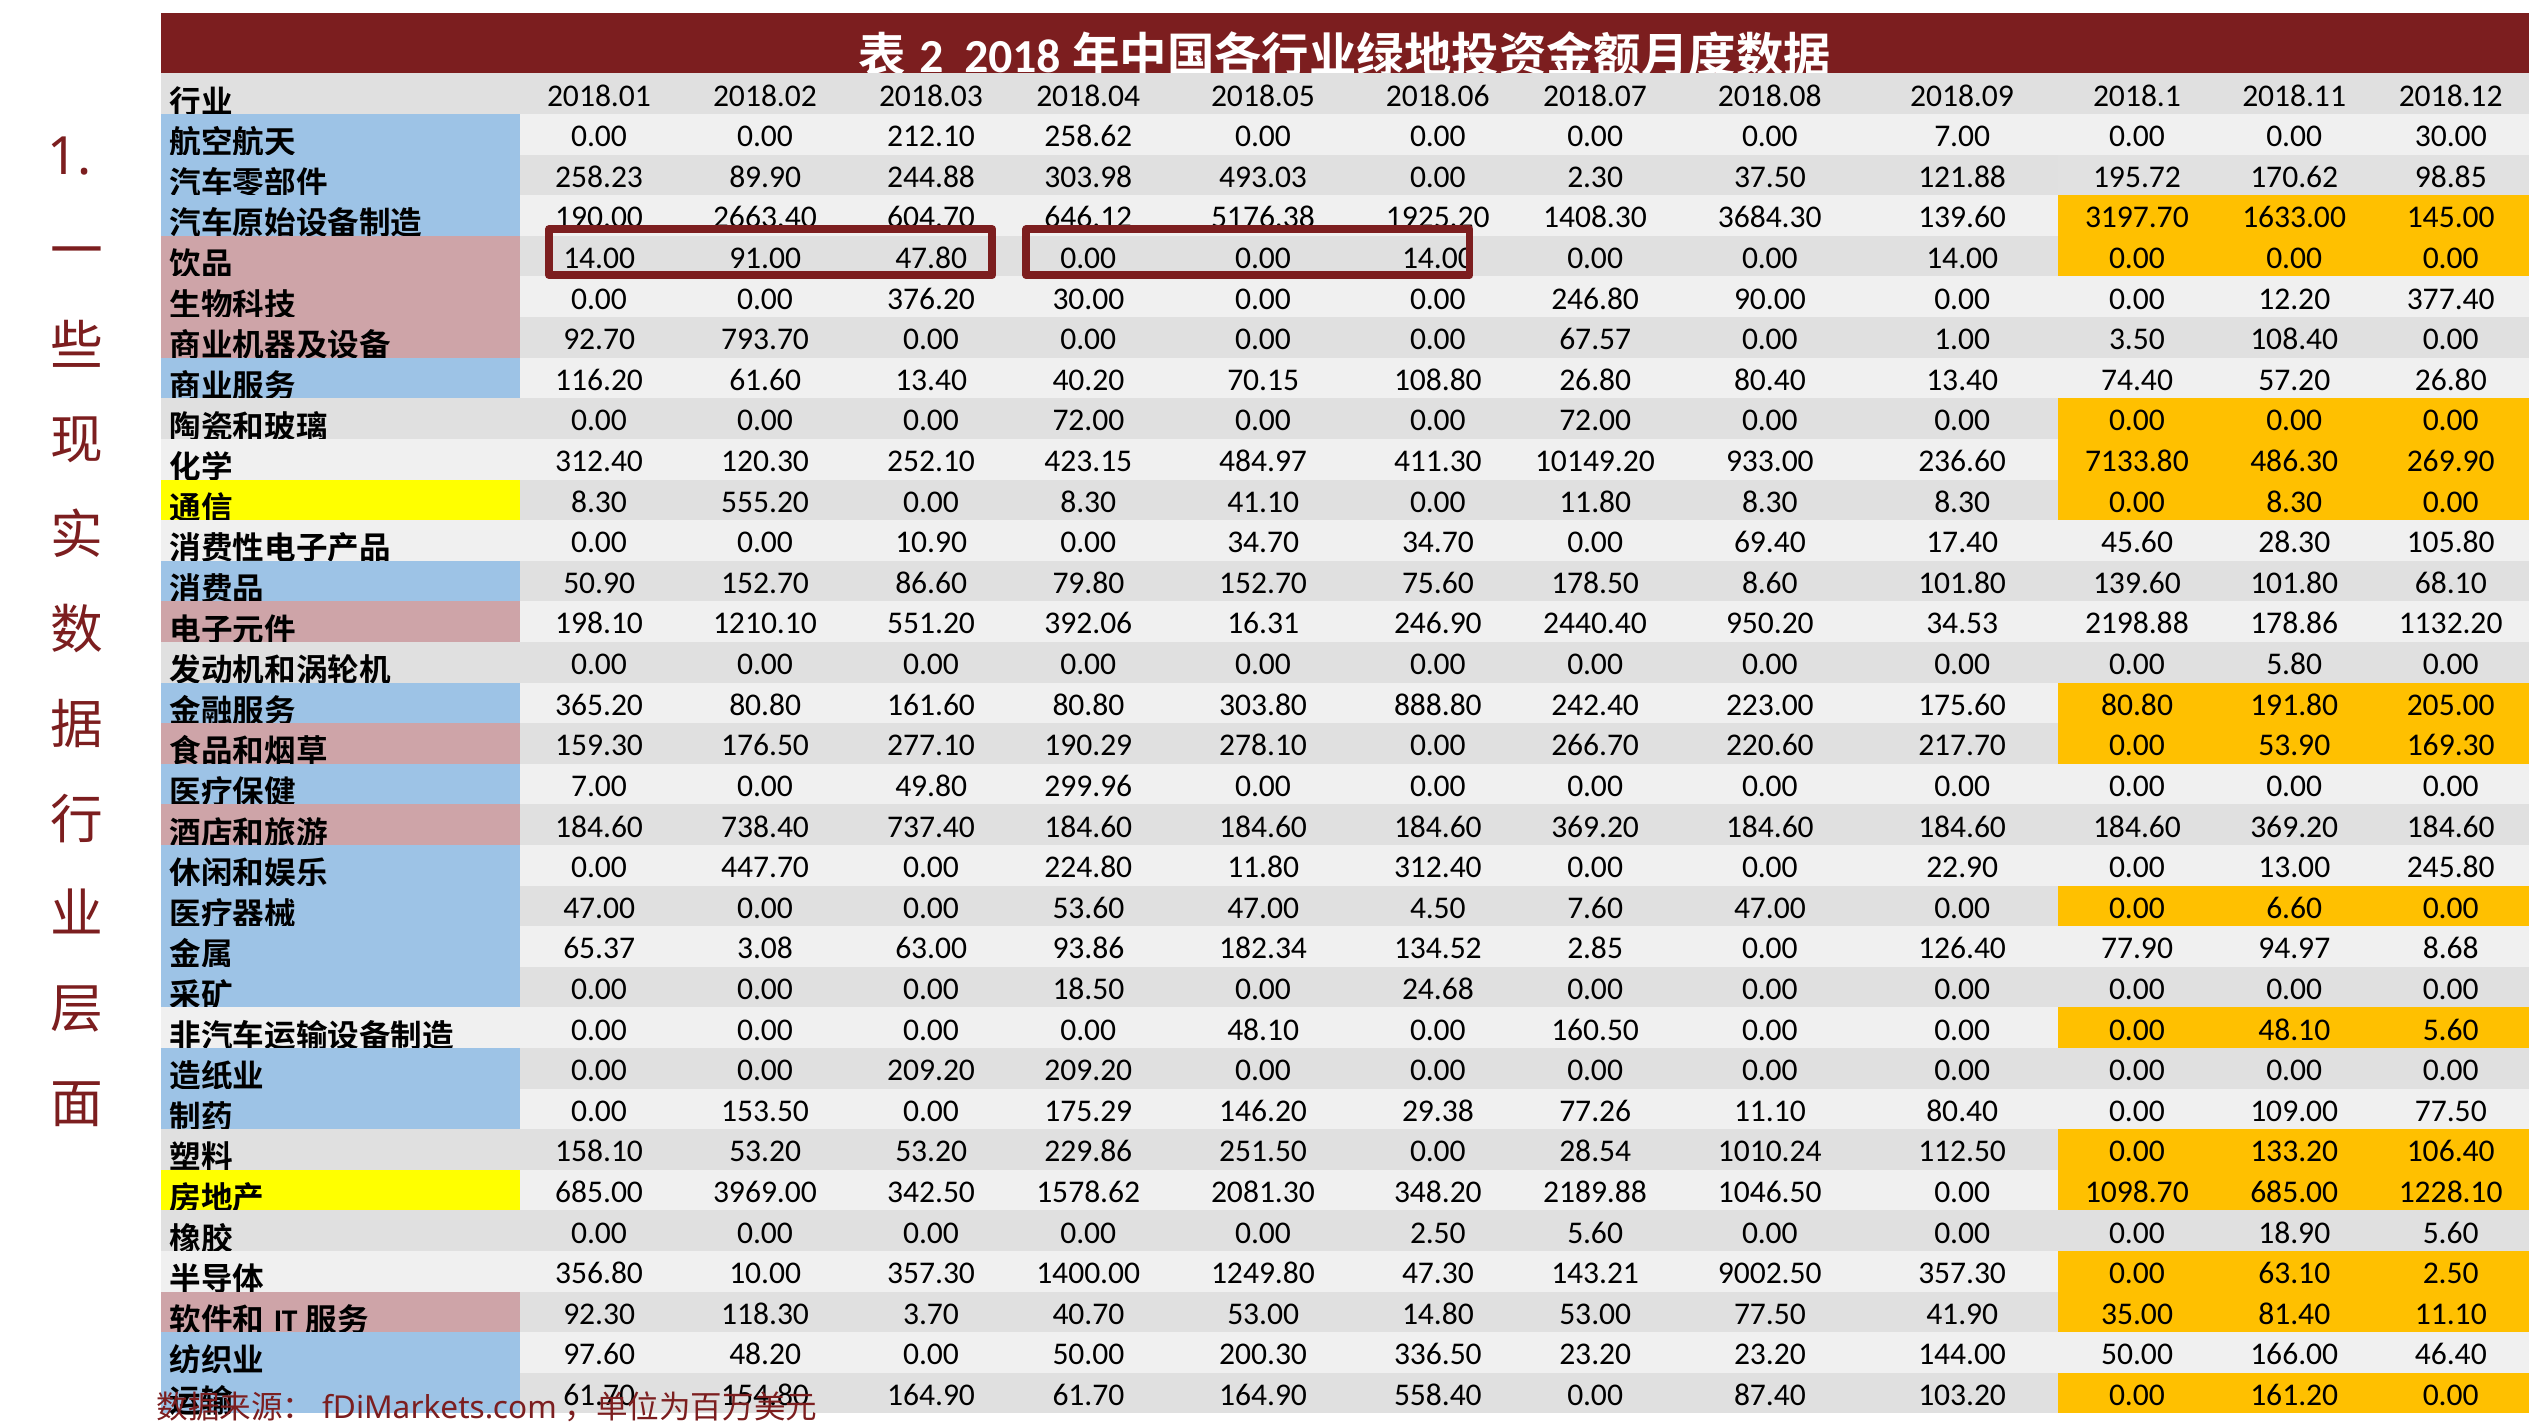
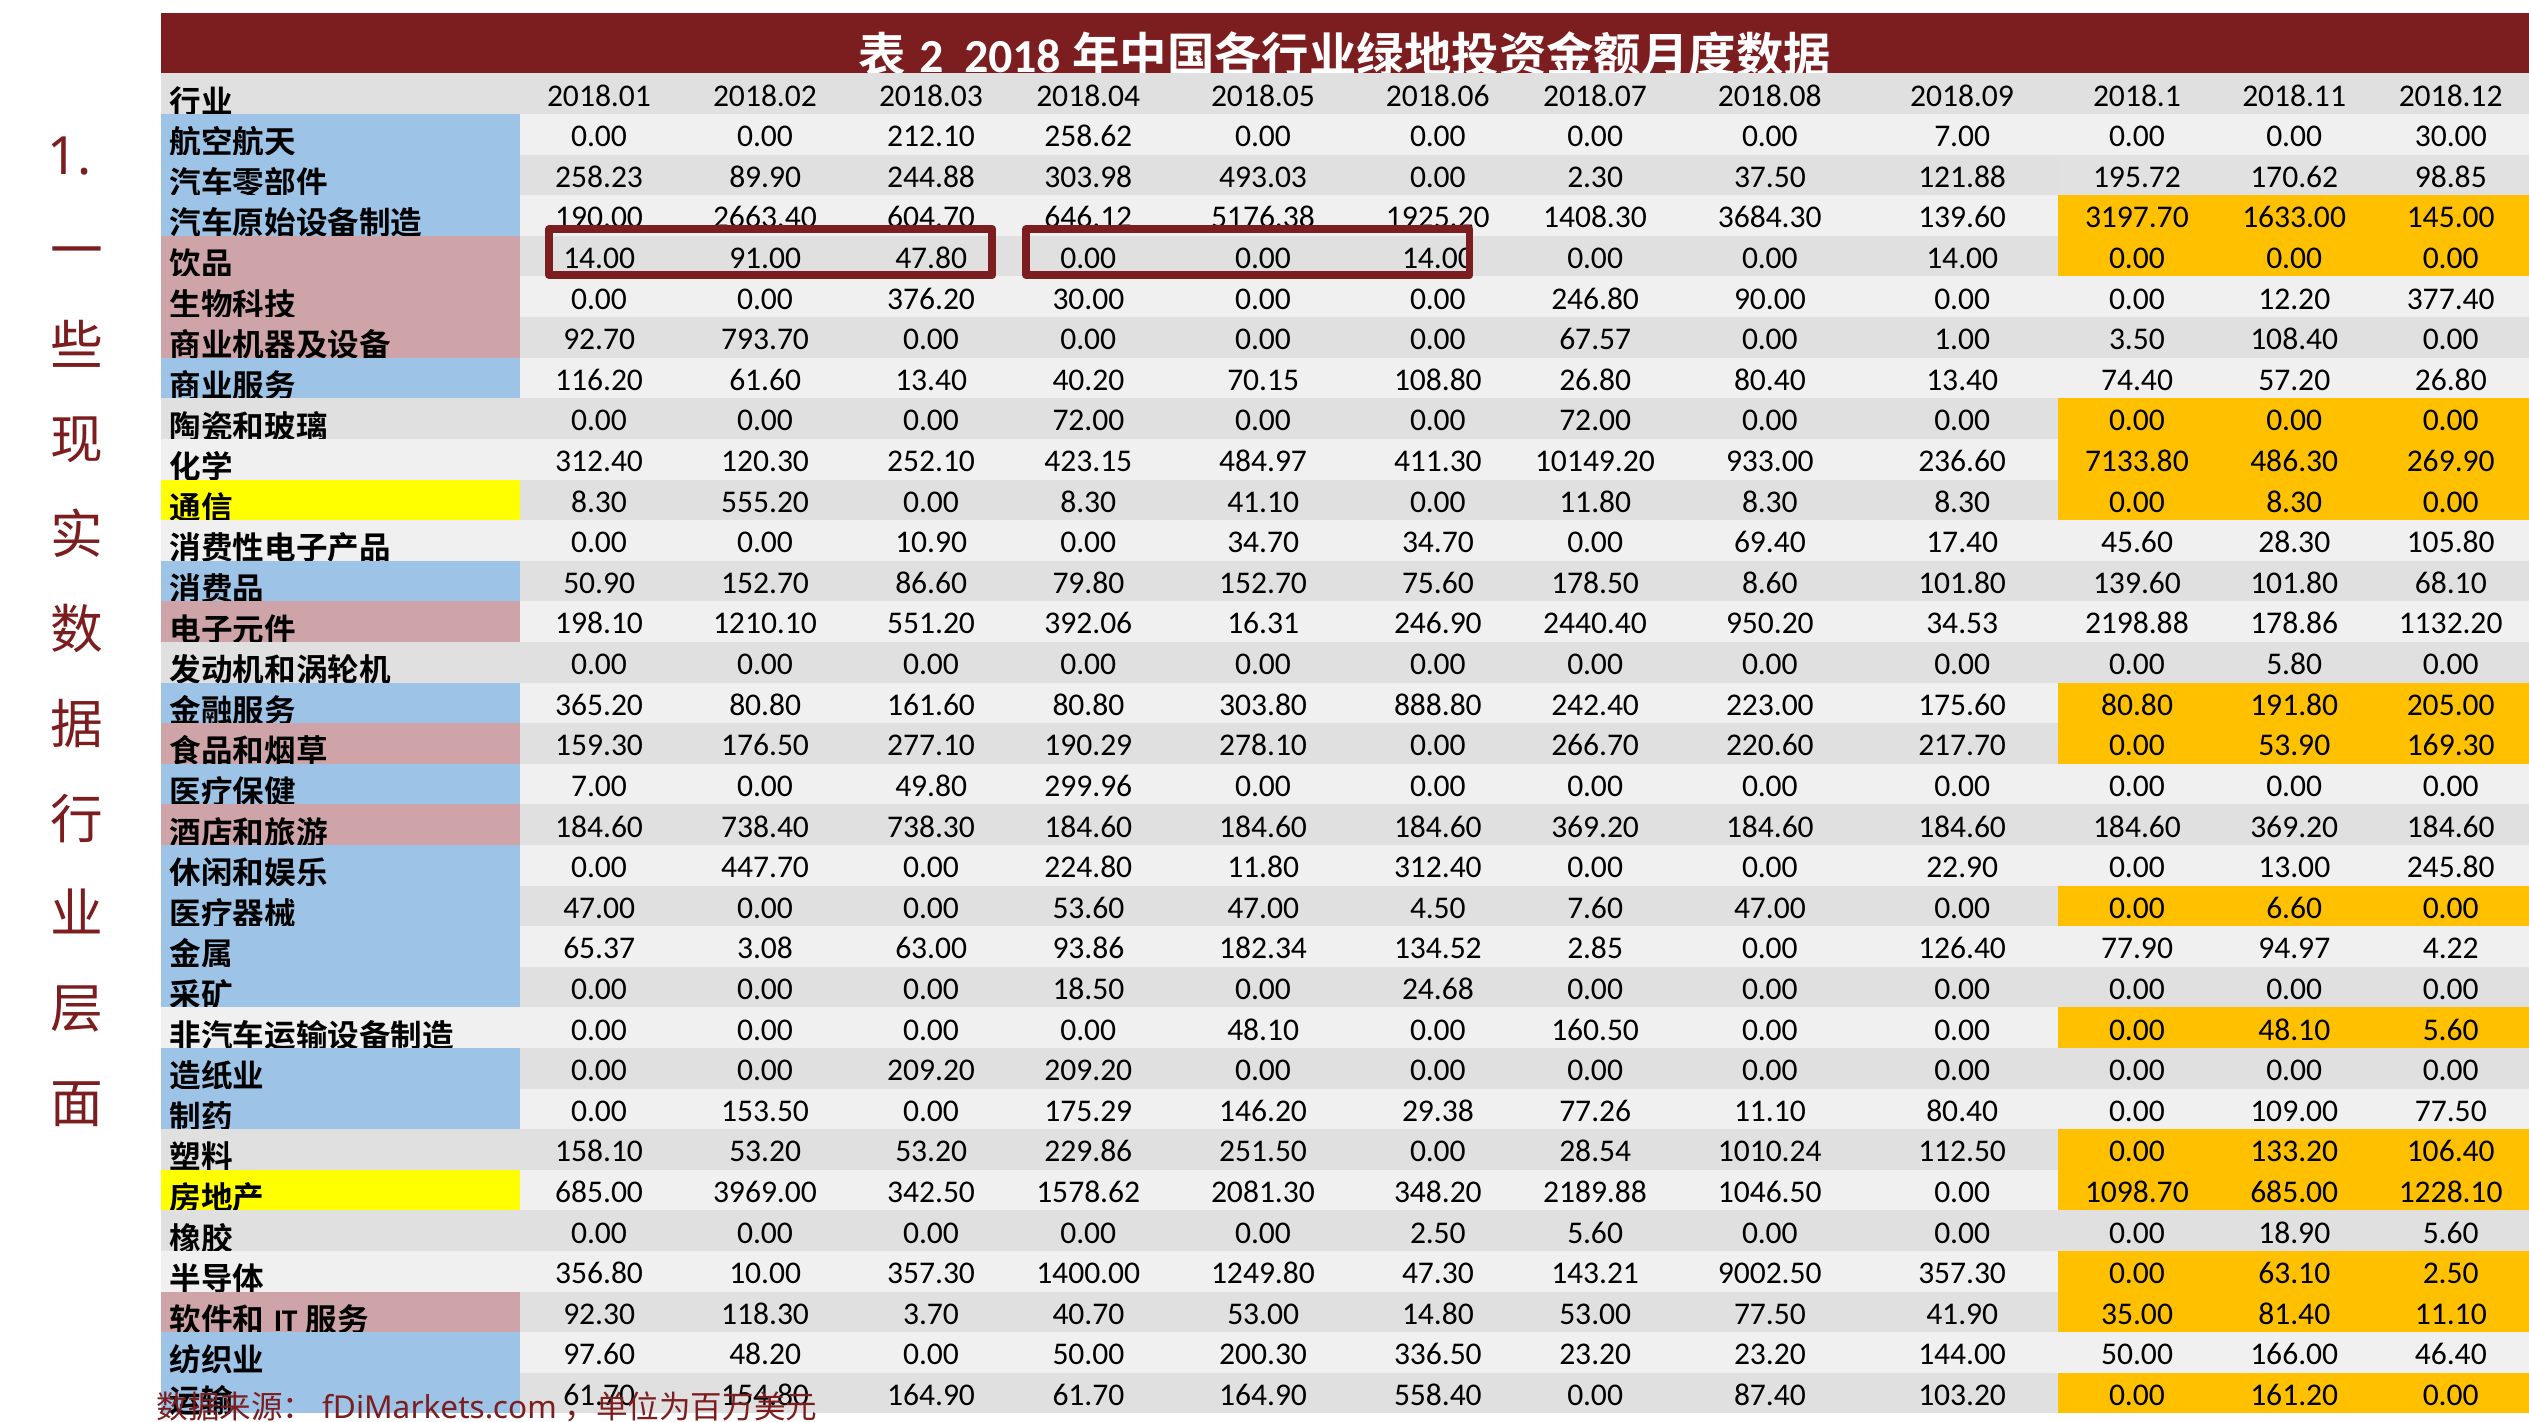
737.40: 737.40 -> 738.30 (931, 827)
8.68: 8.68 -> 4.22 (2451, 949)
